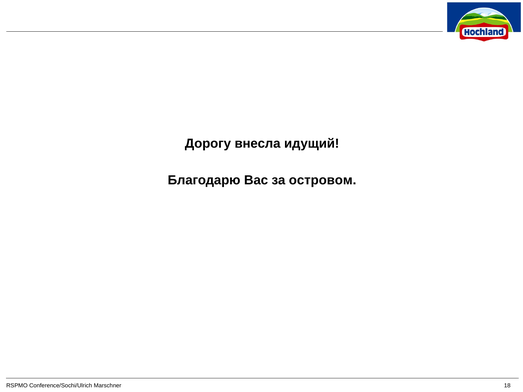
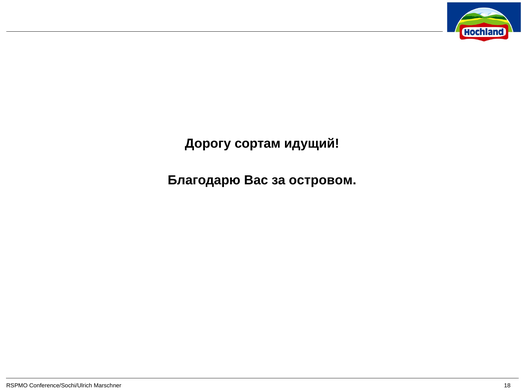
внесла: внесла -> сортам (258, 144)
